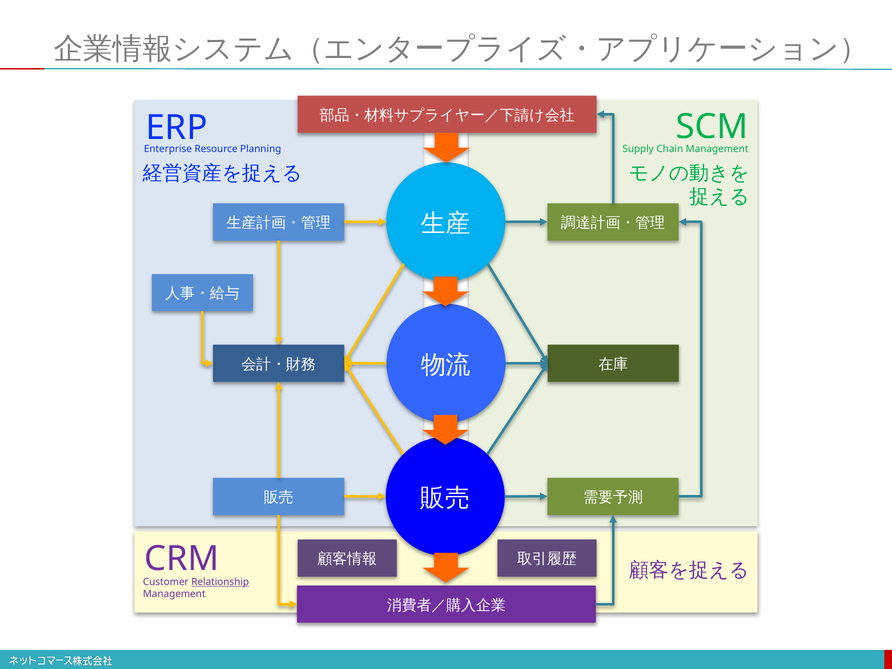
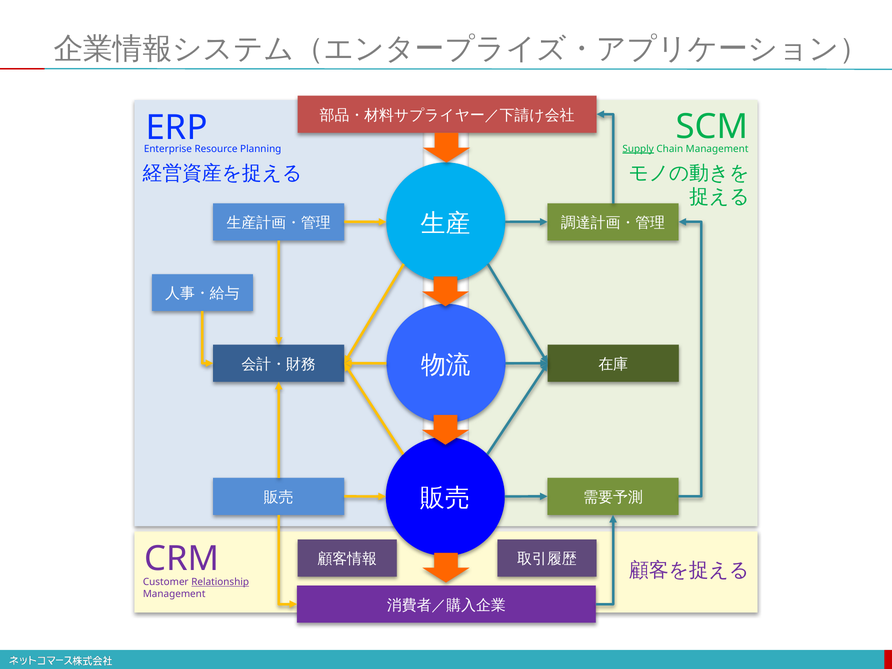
Supply underline: none -> present (638, 149)
